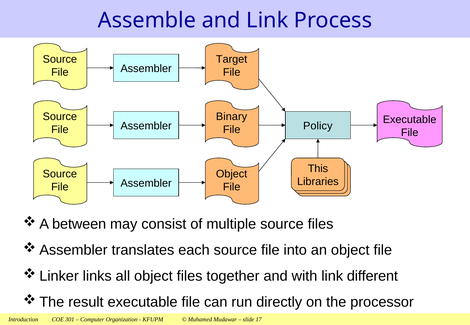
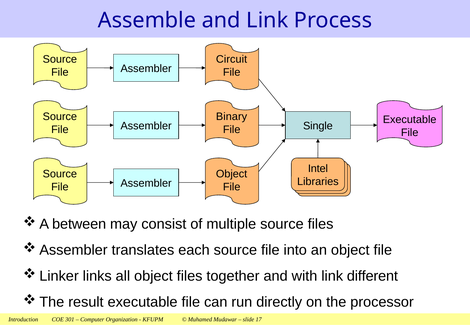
Target: Target -> Circuit (232, 59)
Policy: Policy -> Single (318, 126)
This: This -> Intel (318, 169)
